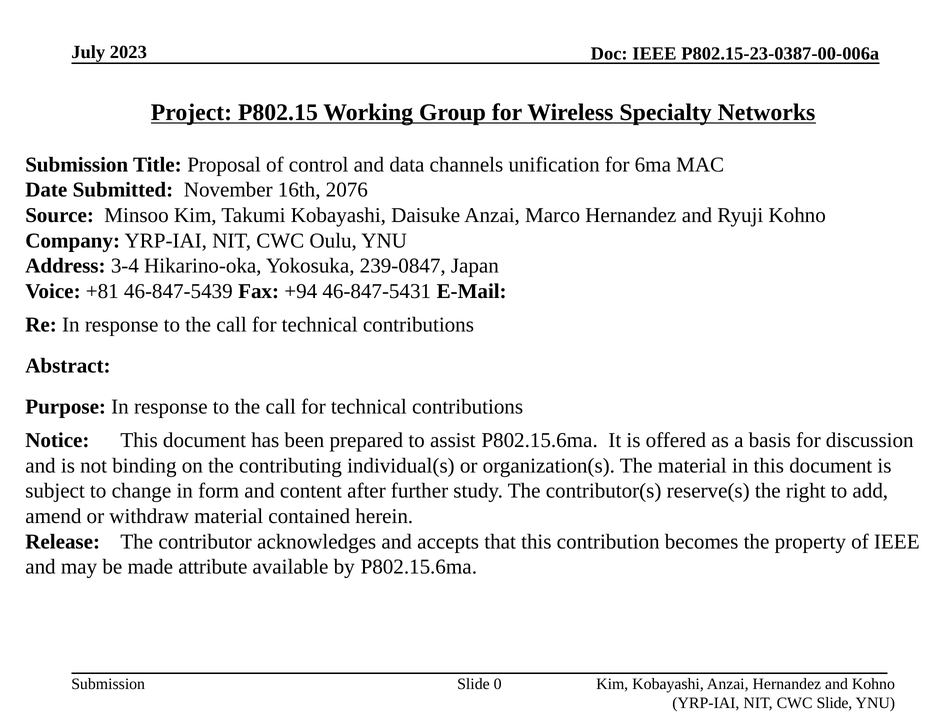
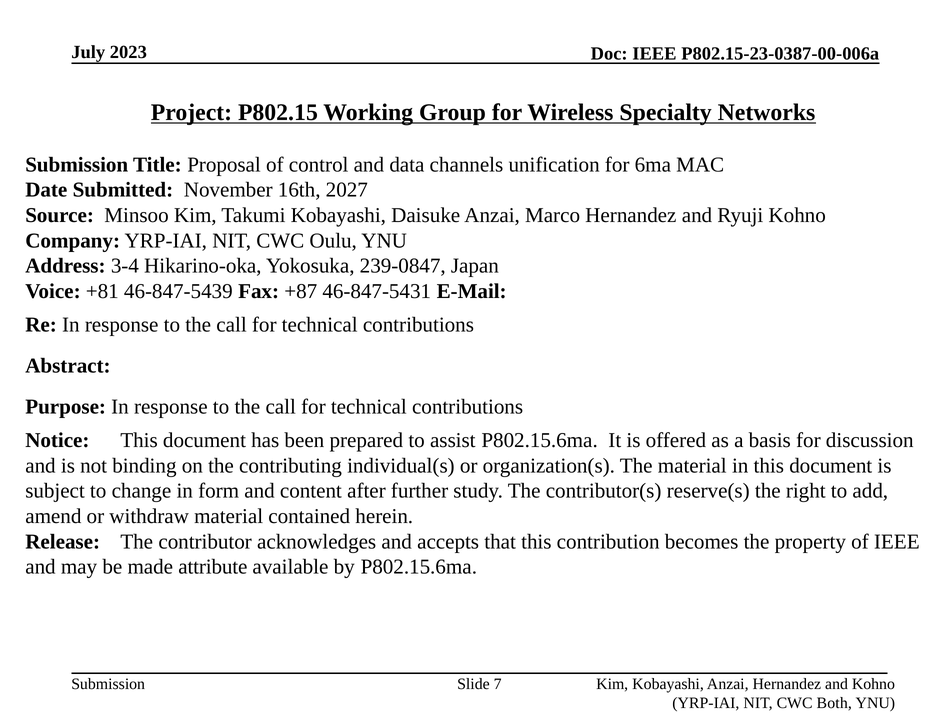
2076: 2076 -> 2027 (347, 190)
+94: +94 -> +87 (301, 291)
0: 0 -> 7 (498, 684)
CWC Slide: Slide -> Both (834, 703)
